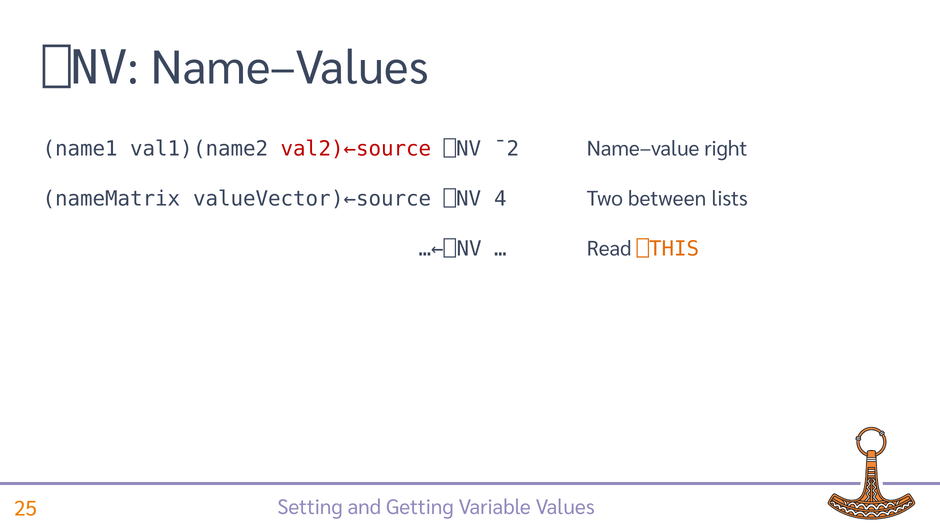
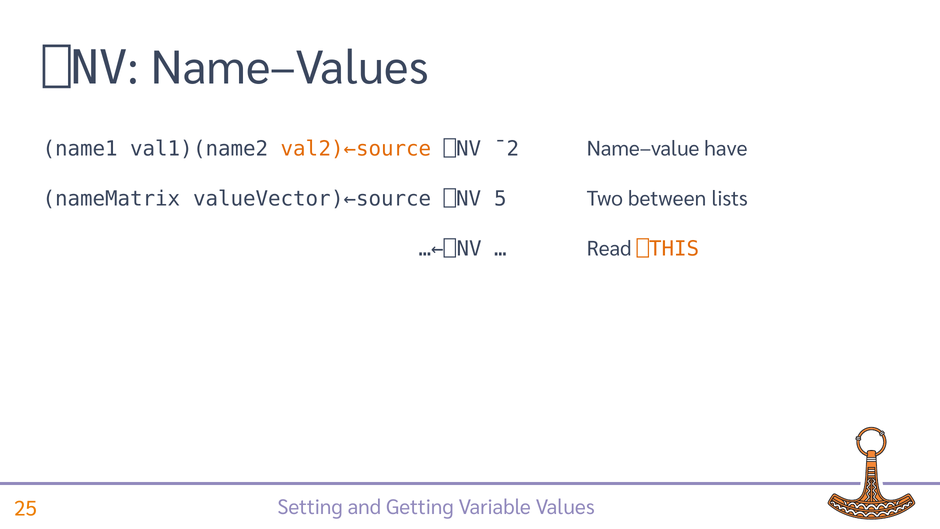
val2)←source colour: red -> orange (356, 149)
right: right -> have (726, 149)
4: 4 -> 5 (500, 199)
